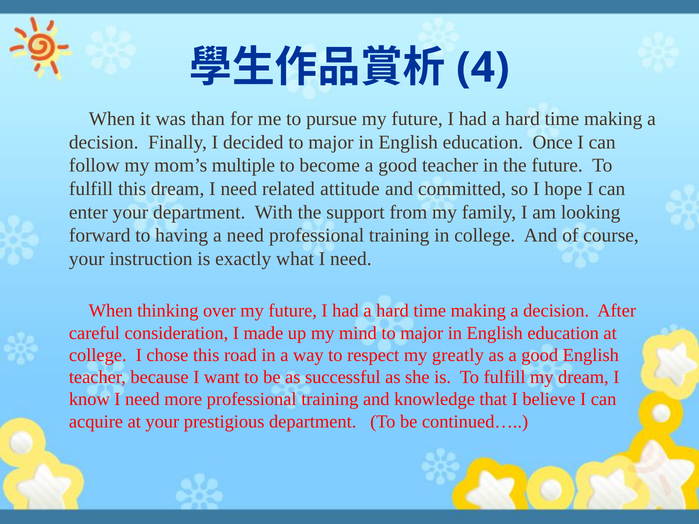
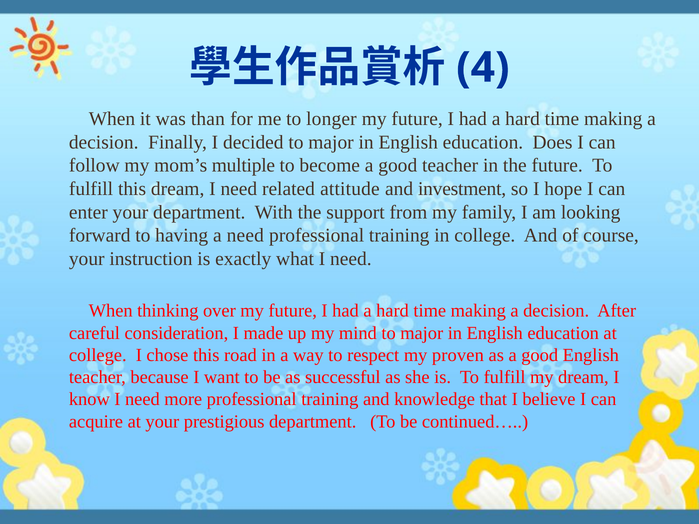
pursue: pursue -> longer (331, 119)
Once: Once -> Does (553, 142)
committed: committed -> investment (462, 189)
greatly: greatly -> proven (458, 355)
